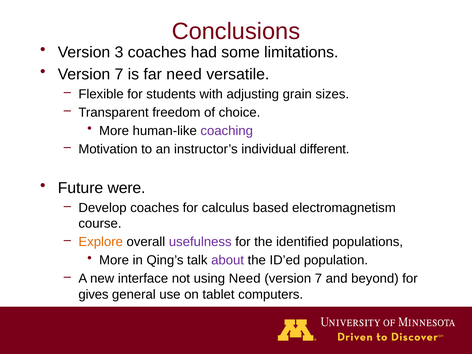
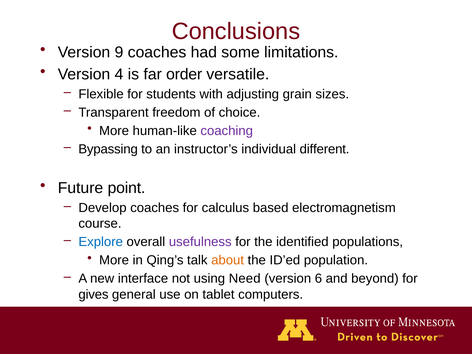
3: 3 -> 9 (119, 52)
7: 7 -> 4 (119, 74)
far need: need -> order (184, 74)
Motivation: Motivation -> Bypassing (108, 149)
were: were -> point (126, 188)
Explore colour: orange -> blue (101, 242)
about colour: purple -> orange (228, 260)
7: 7 -> 6 (318, 279)
